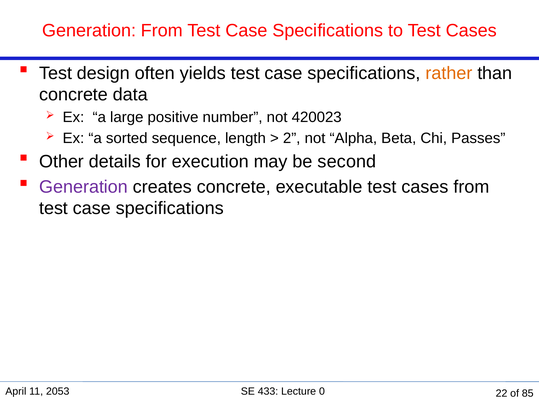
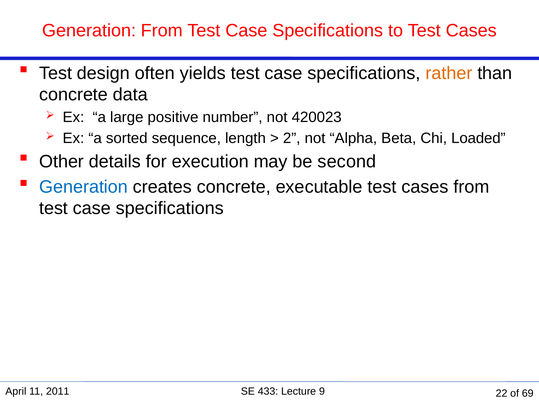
Passes: Passes -> Loaded (478, 138)
Generation colour: purple -> blue (84, 187)
2053: 2053 -> 2011 (58, 392)
0: 0 -> 9 (322, 392)
85: 85 -> 69 (528, 394)
